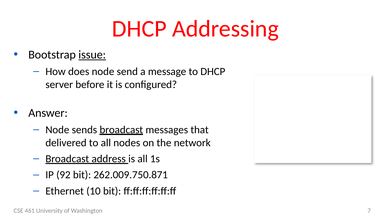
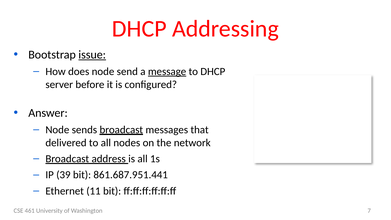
message underline: none -> present (167, 71)
92: 92 -> 39 (63, 175)
262.009.750.871: 262.009.750.871 -> 861.687.951.441 (131, 175)
10: 10 -> 11 (93, 191)
